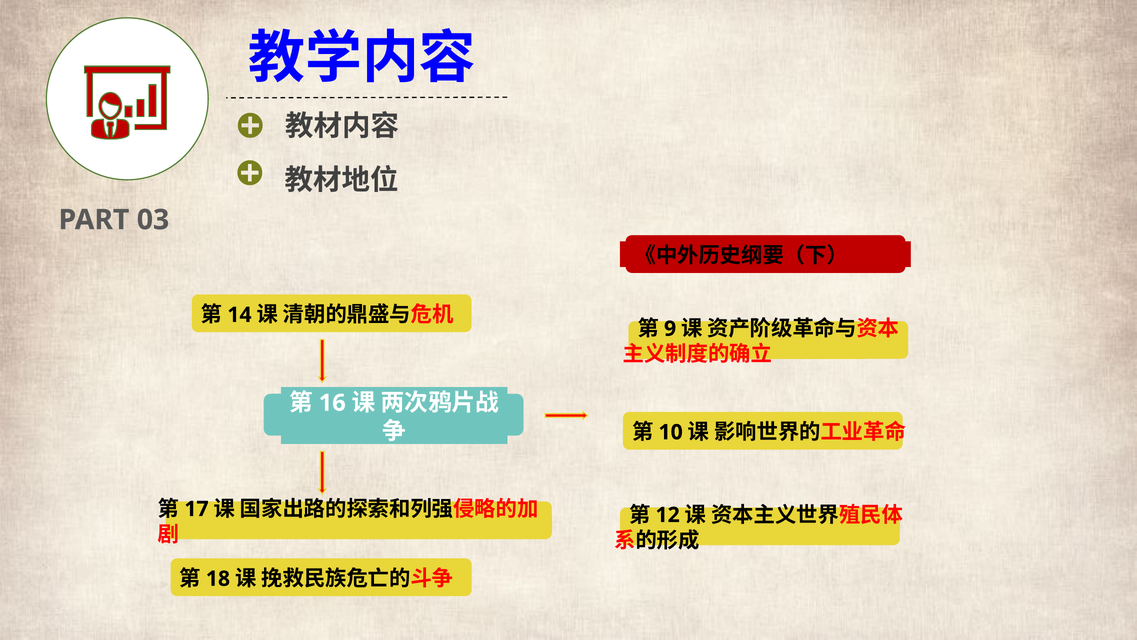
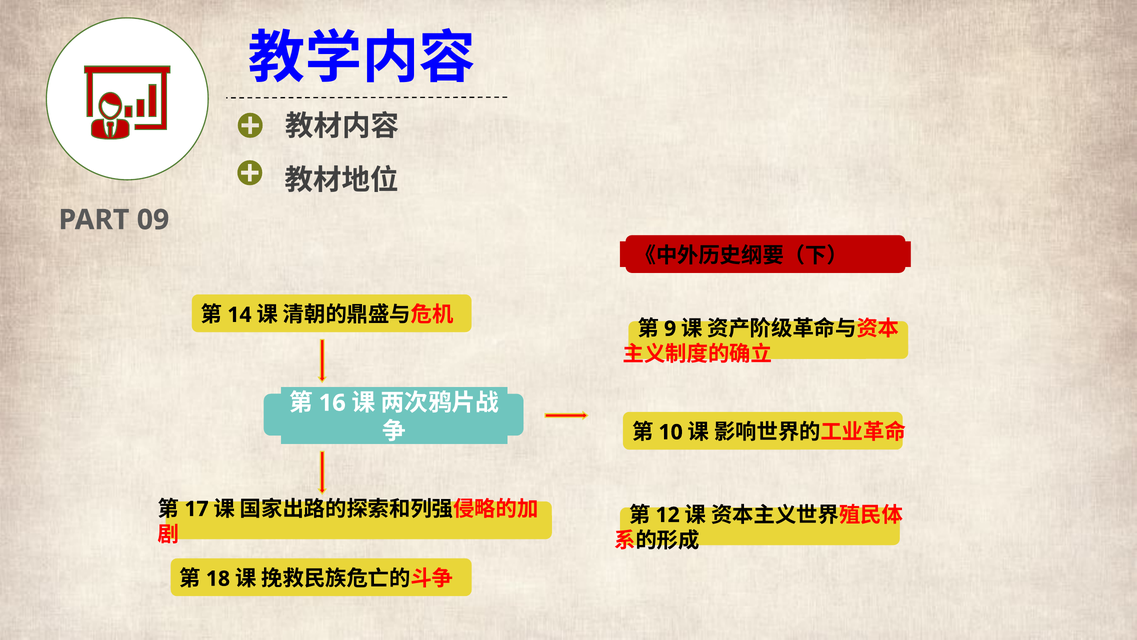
03: 03 -> 09 (153, 220)
